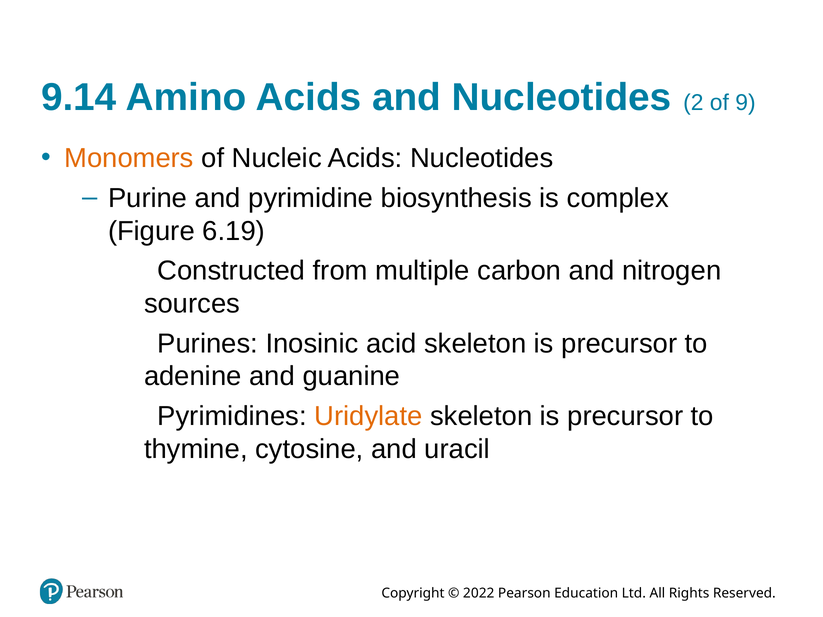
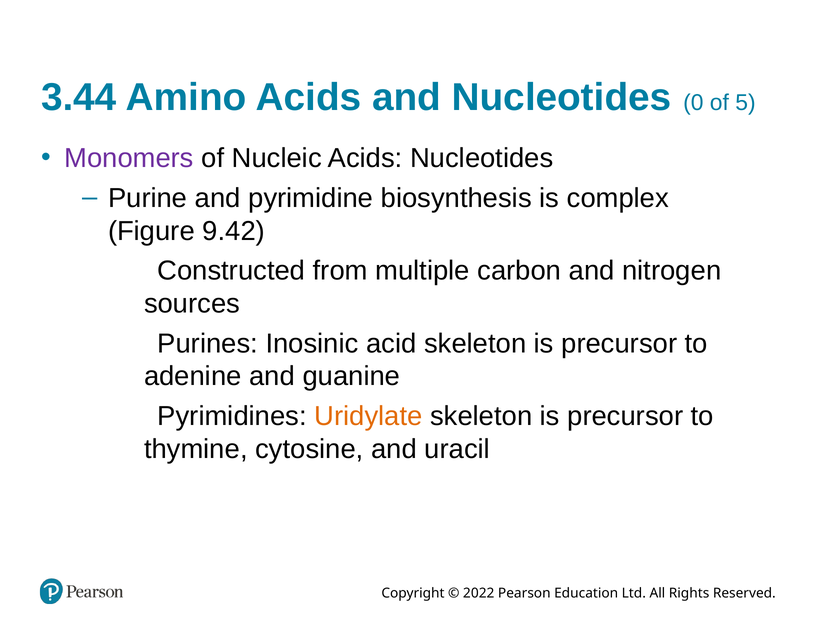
9.14: 9.14 -> 3.44 (79, 98)
2: 2 -> 0 (693, 103)
9: 9 -> 5 (745, 103)
Monomers colour: orange -> purple (129, 158)
6.19: 6.19 -> 9.42 (234, 231)
